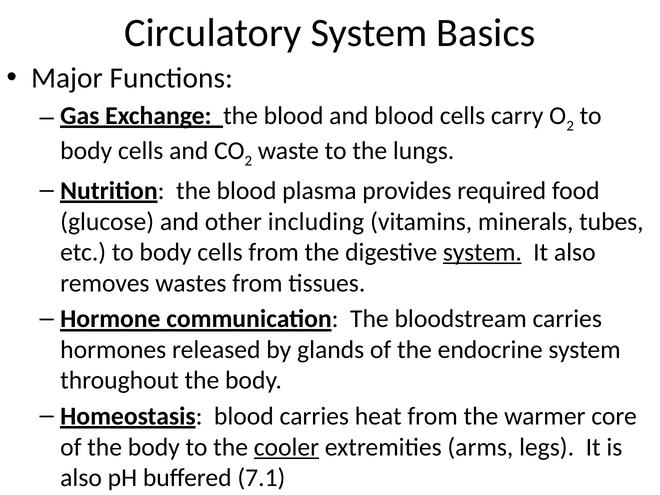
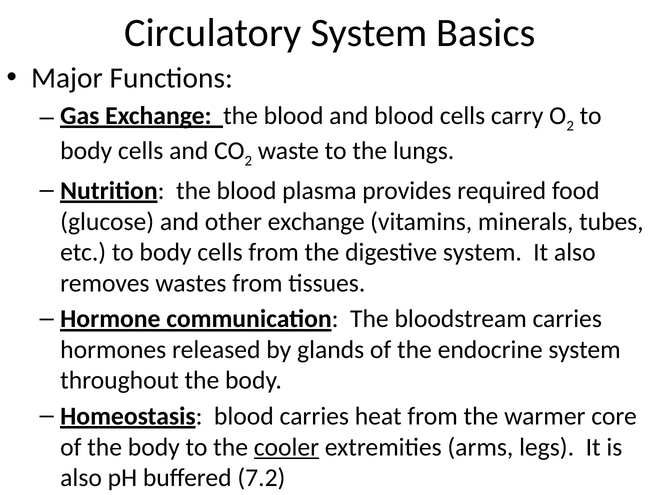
other including: including -> exchange (316, 222)
system underline: present -> none (482, 252)
7.1: 7.1 -> 7.2 (261, 478)
